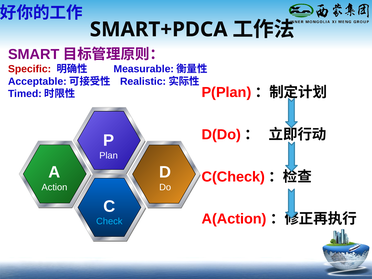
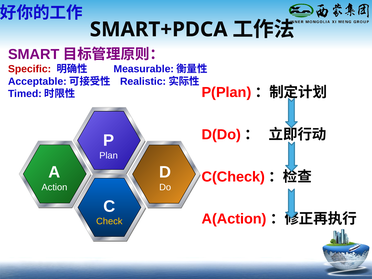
Check colour: light blue -> yellow (109, 221)
